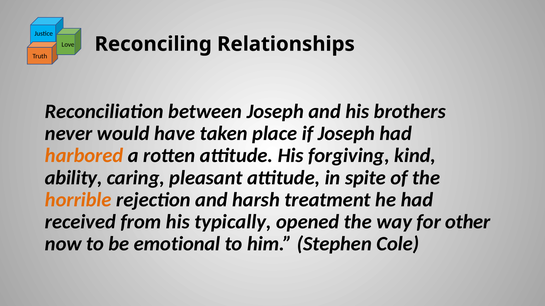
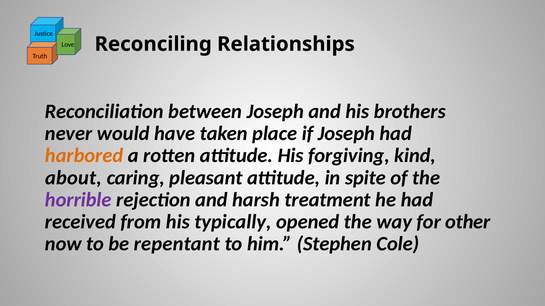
ability: ability -> about (73, 178)
horrible colour: orange -> purple (78, 200)
emotional: emotional -> repentant (177, 244)
